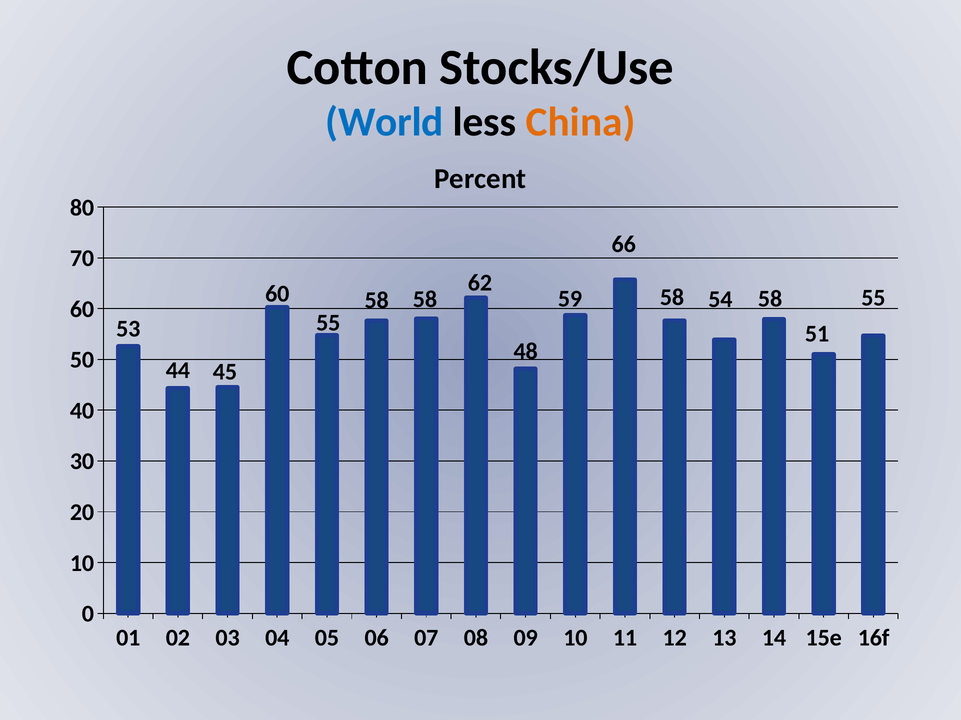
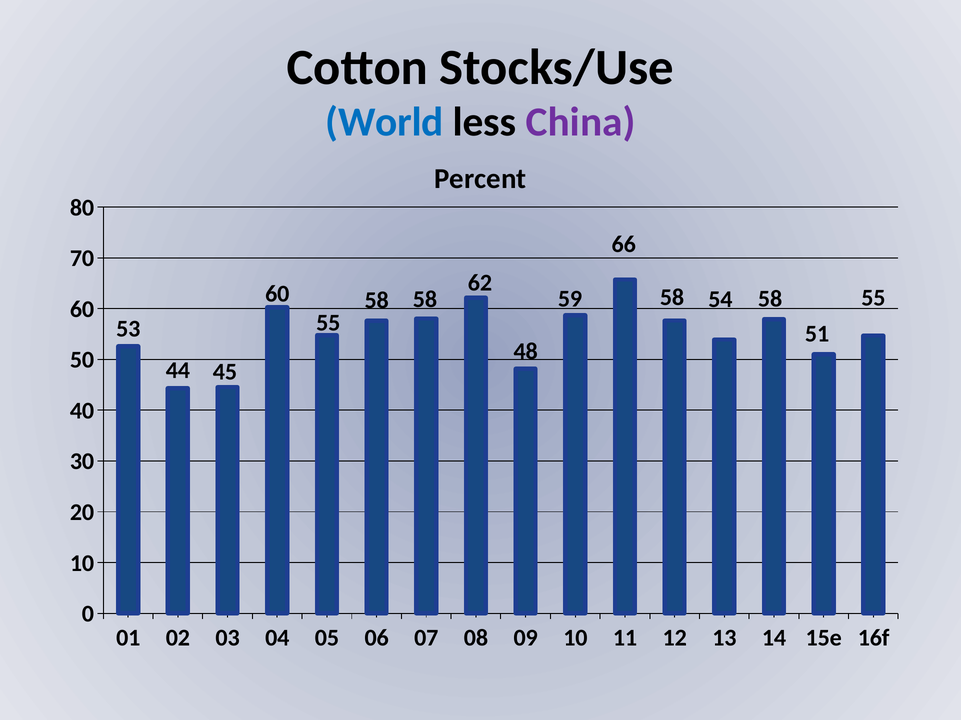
China colour: orange -> purple (581, 122)
